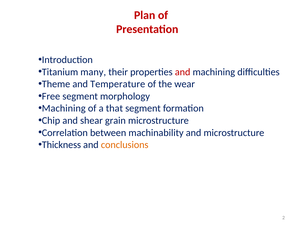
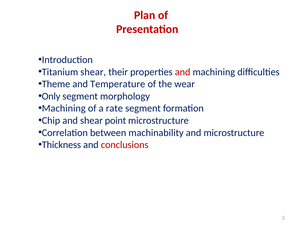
Titanium many: many -> shear (93, 72)
Free: Free -> Only (51, 96)
that: that -> rate (114, 108)
grain: grain -> point (115, 120)
conclusions colour: orange -> red (125, 144)
